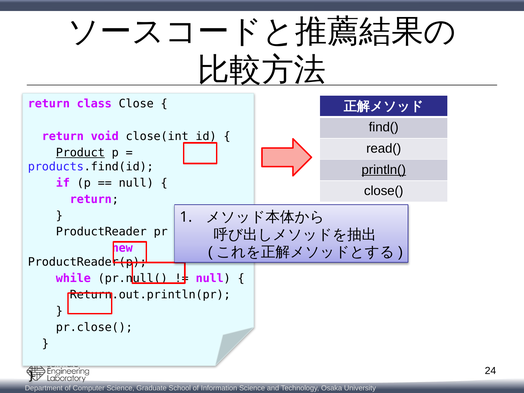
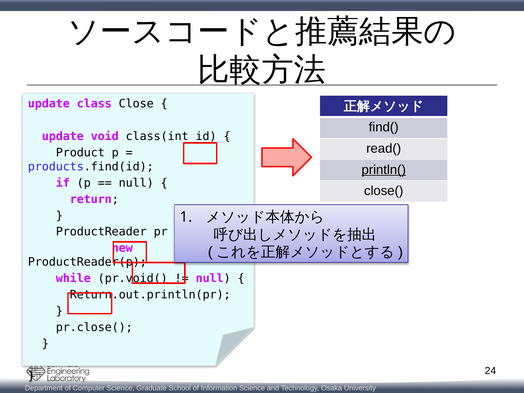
return: return -> update (49, 104)
return: return -> update (63, 136)
close(int: close(int -> class(int (157, 136)
Product underline: present -> none (80, 153)
pr.null(: pr.null( -> pr.void( (133, 278)
